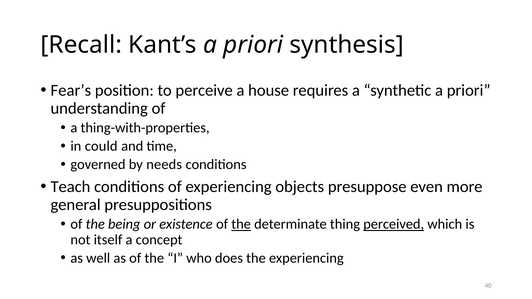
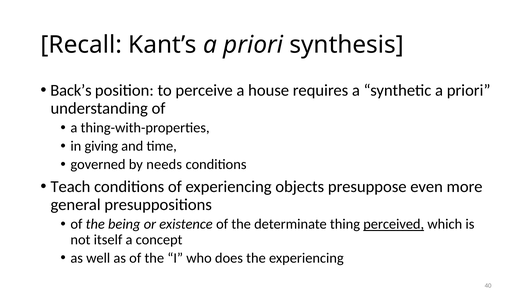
Fear’s: Fear’s -> Back’s (71, 91)
could: could -> giving (101, 146)
the underline: present -> none (241, 224)
